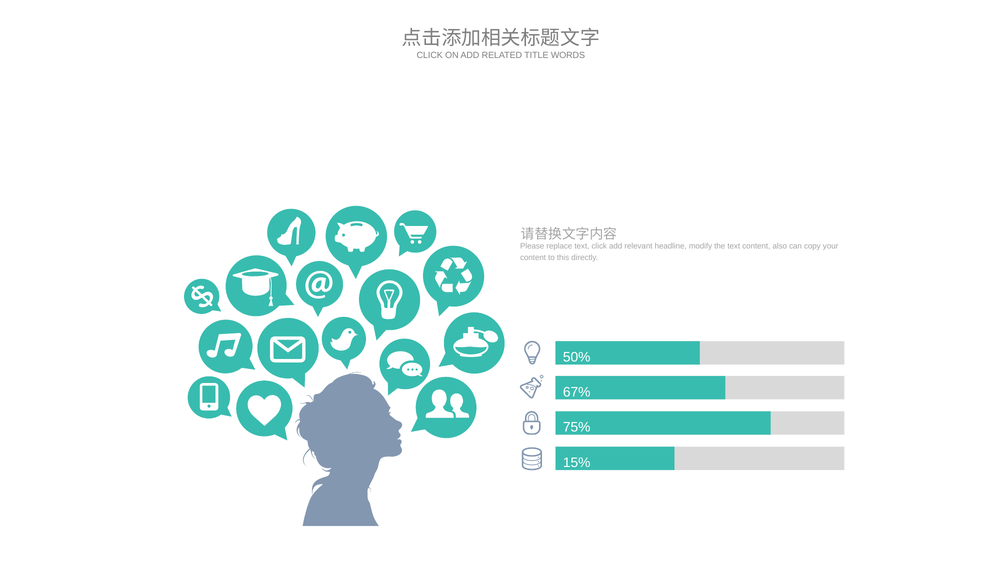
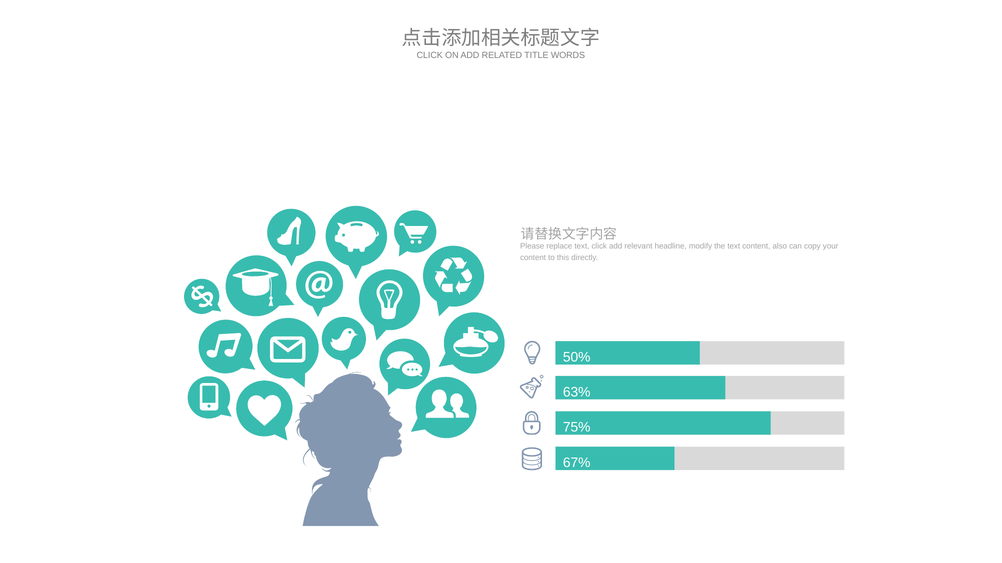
67%: 67% -> 63% (577, 392)
15%: 15% -> 67% (577, 463)
